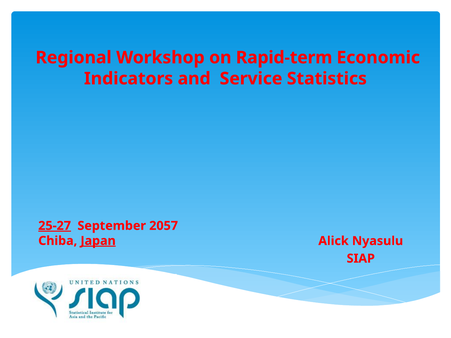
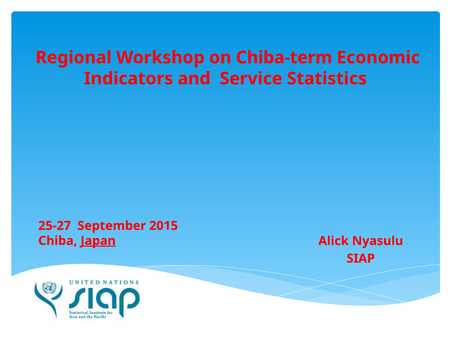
Rapid-term: Rapid-term -> Chiba-term (284, 58)
25-27 underline: present -> none (55, 226)
2057: 2057 -> 2015 (164, 226)
